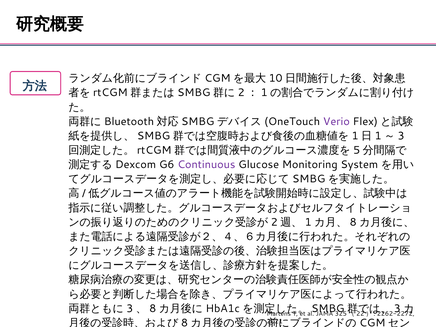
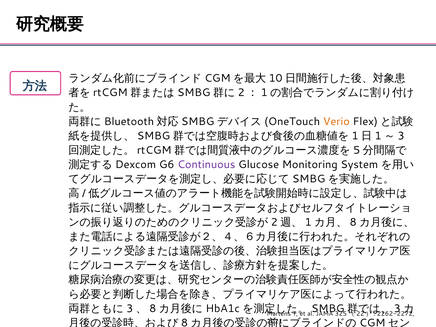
Verio colour: purple -> orange (336, 121)
